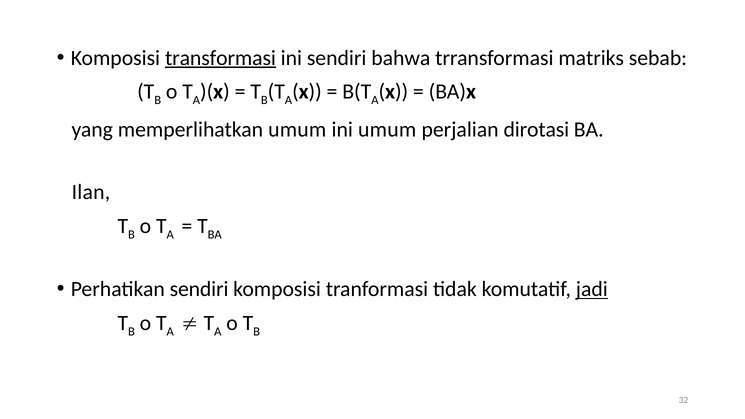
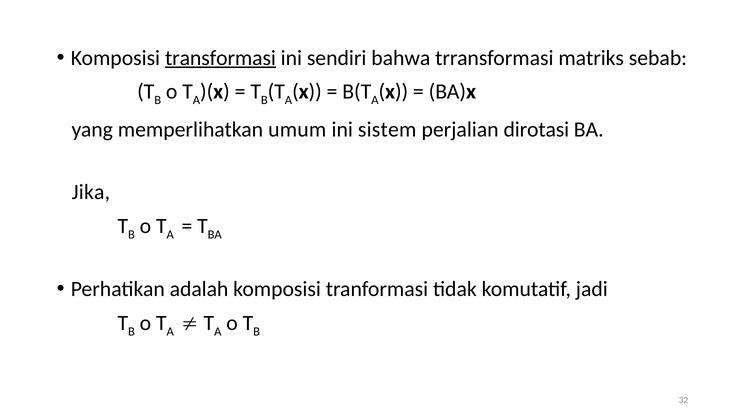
ini umum: umum -> sistem (387, 130)
Ilan: Ilan -> Jika (91, 192)
Perhatikan sendiri: sendiri -> adalah (199, 289)
jadi underline: present -> none (592, 289)
